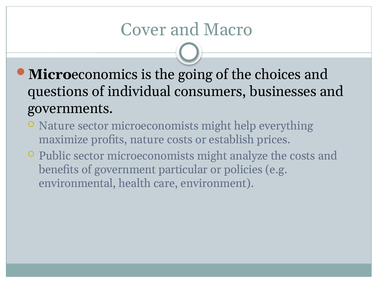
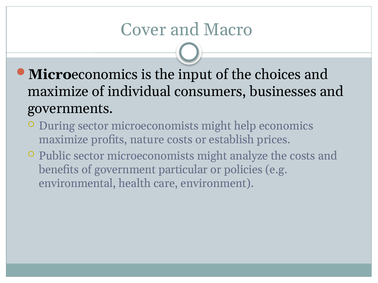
going: going -> input (195, 74)
questions: questions -> maximize (58, 92)
Nature: Nature -> During (57, 126)
help everything: everything -> economics (286, 126)
